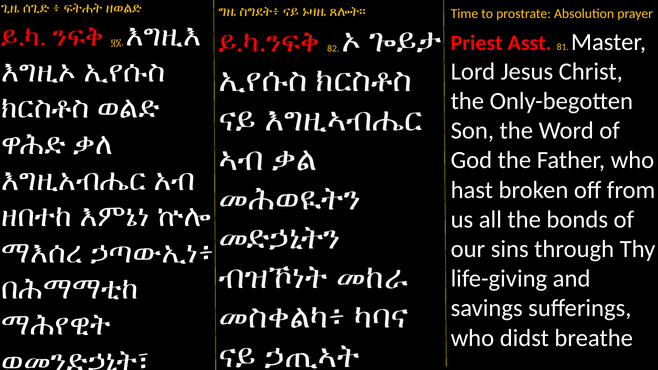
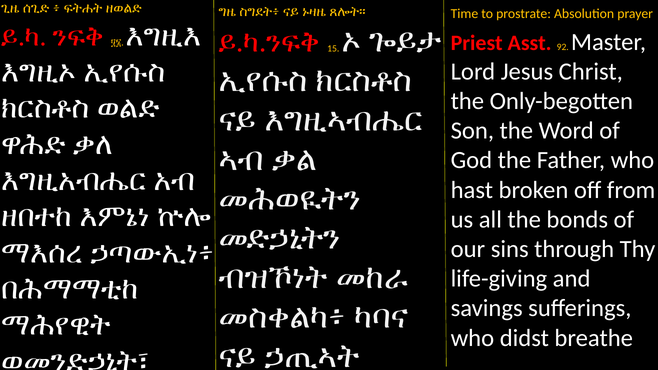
82: 82 -> 15 (333, 49)
81: 81 -> 92 (563, 47)
